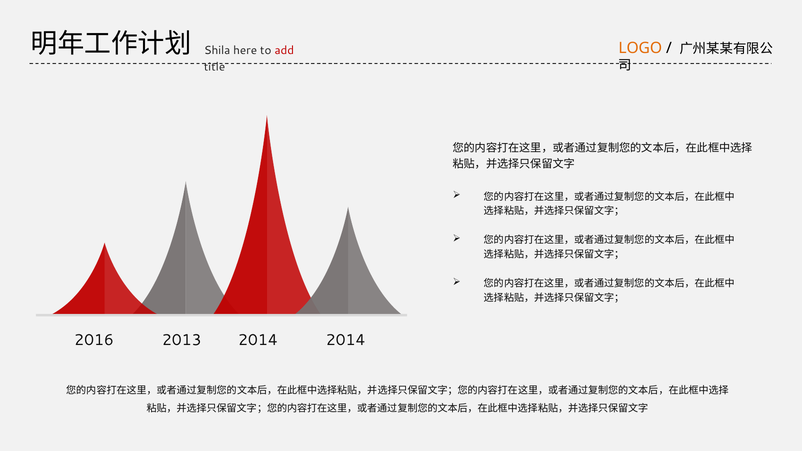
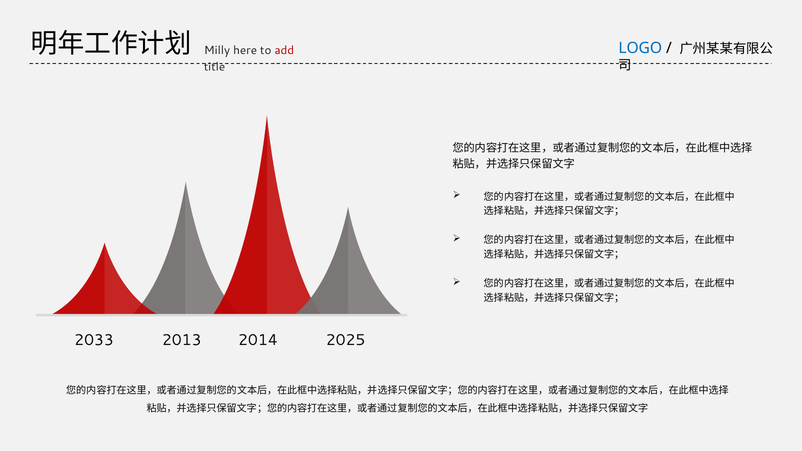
LOGO colour: orange -> blue (640, 48)
Shila: Shila -> Milly (217, 50)
2016: 2016 -> 2033 (94, 340)
2014 2014: 2014 -> 2025 (346, 340)
